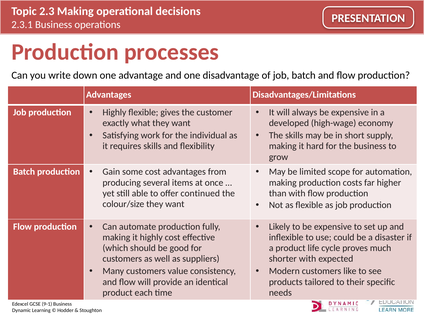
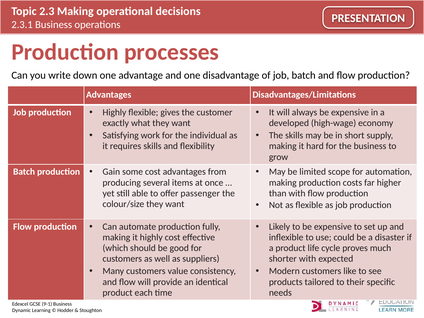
continued: continued -> passenger (200, 193)
